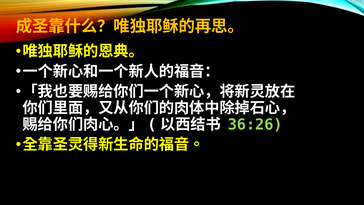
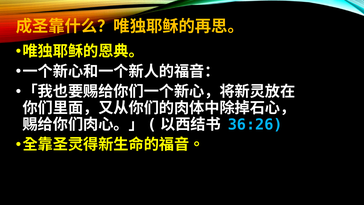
36:26 colour: light green -> light blue (255, 124)
